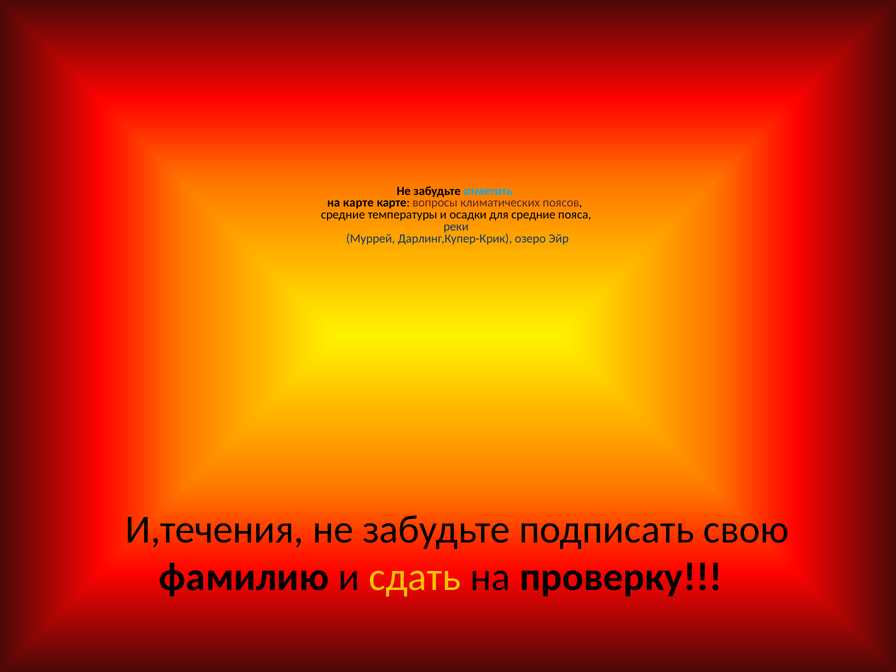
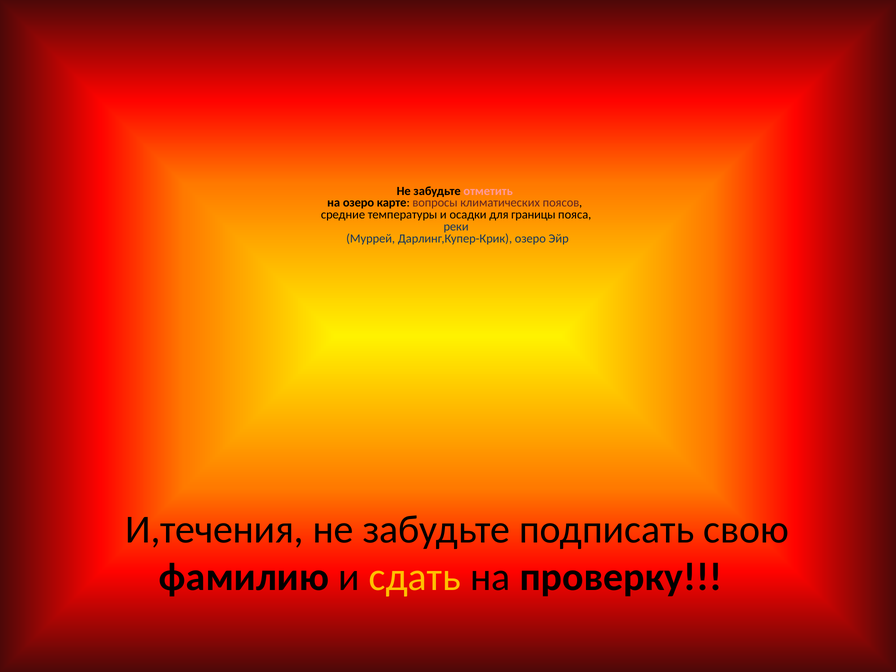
отметить colour: light blue -> pink (488, 191)
на карте: карте -> озеро (358, 203)
для средние: средние -> границы (533, 215)
